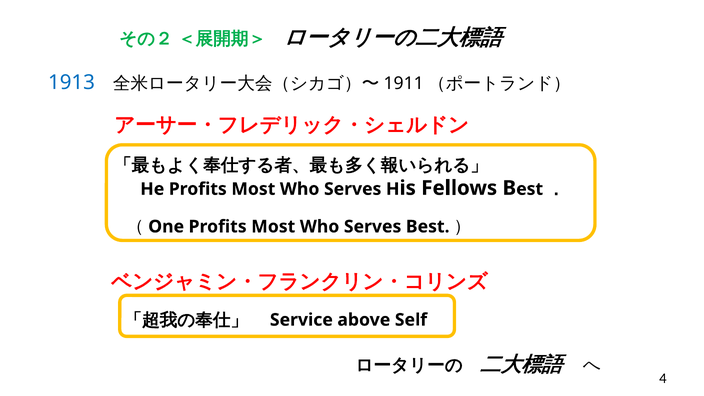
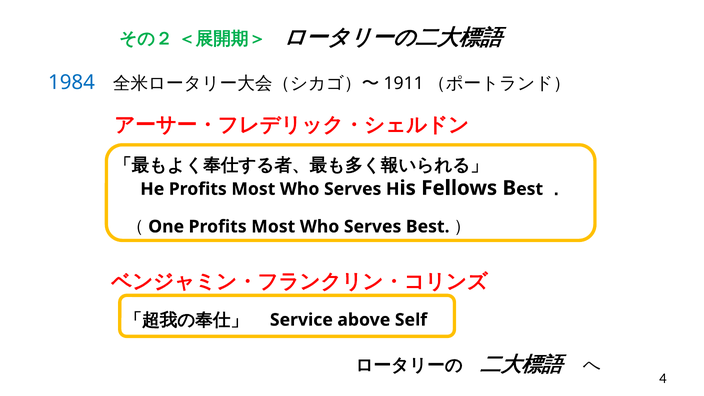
1913: 1913 -> 1984 (72, 82)
